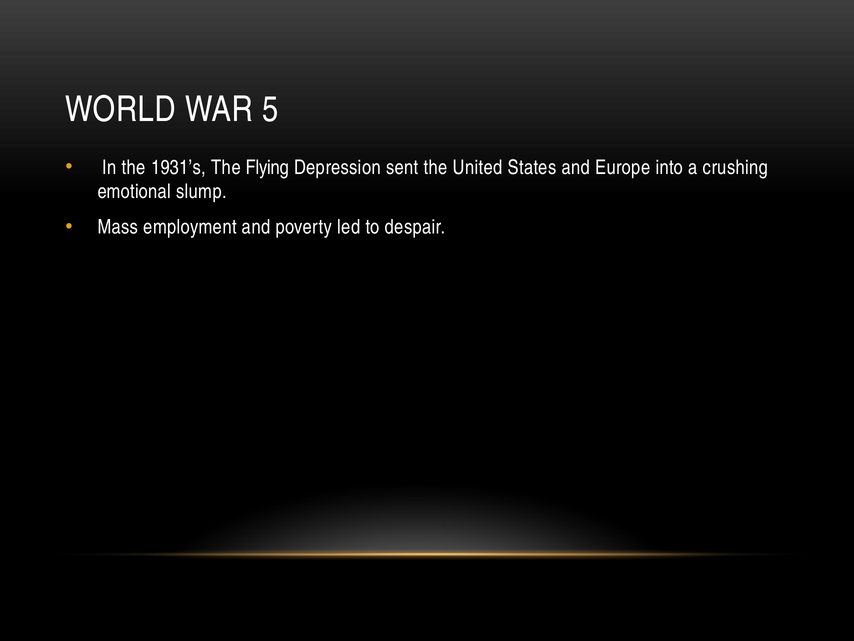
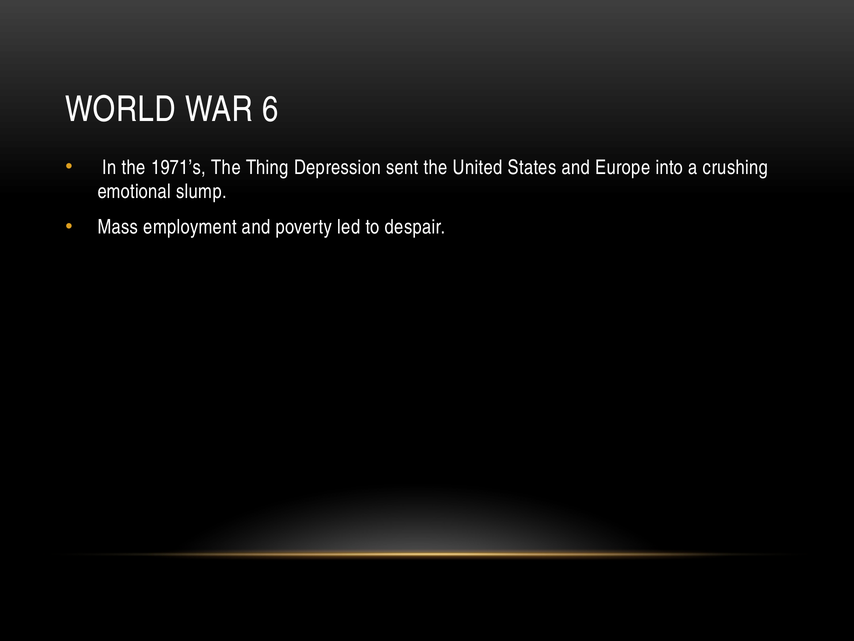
5: 5 -> 6 (270, 109)
1931’s: 1931’s -> 1971’s (178, 167)
Flying: Flying -> Thing (267, 167)
